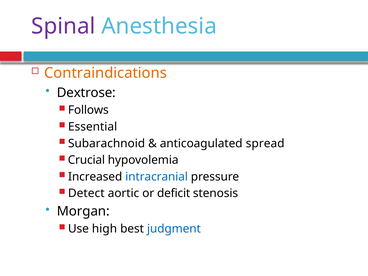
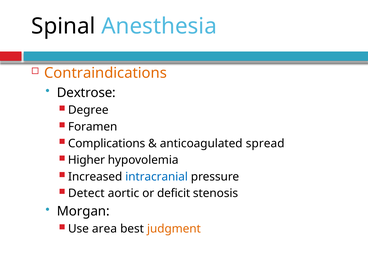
Spinal colour: purple -> black (63, 26)
Follows: Follows -> Degree (88, 110)
Essential: Essential -> Foramen (93, 127)
Subarachnoid: Subarachnoid -> Complications (107, 143)
Crucial: Crucial -> Higher (86, 160)
high: high -> area (104, 229)
judgment colour: blue -> orange (174, 229)
